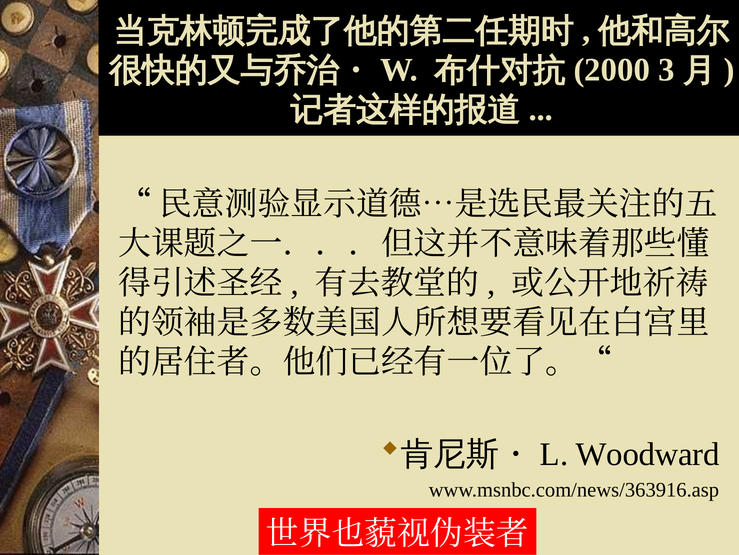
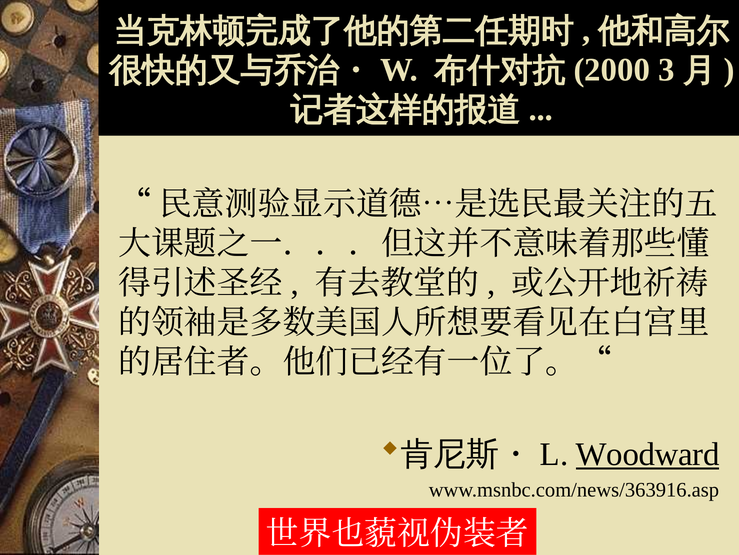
Woodward underline: none -> present (648, 454)
